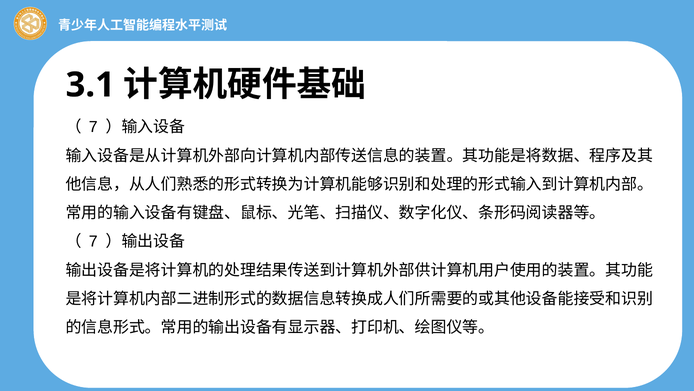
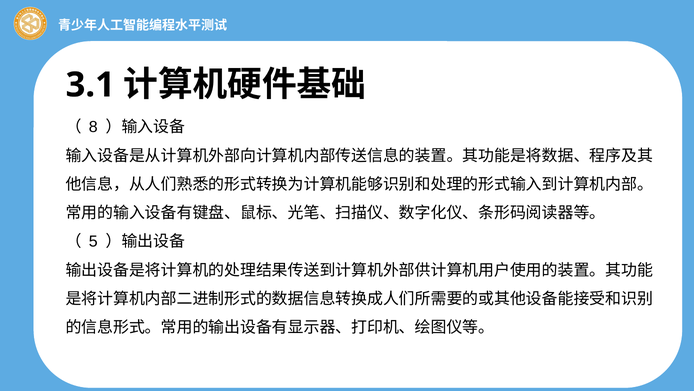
7: 7 -> 8 (93, 127)
7: 7 -> 5 (93, 241)
